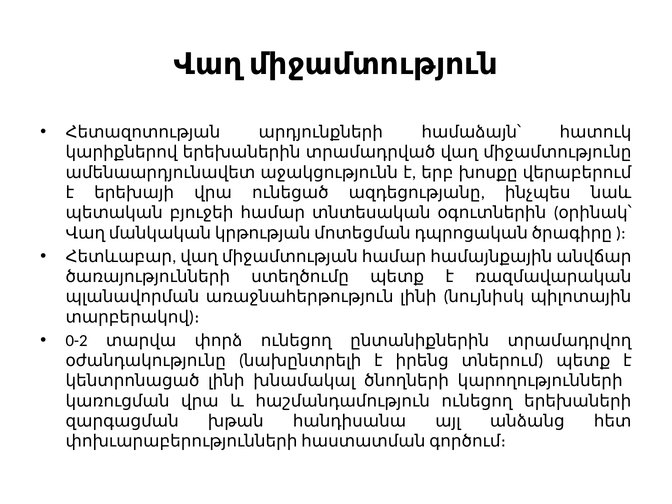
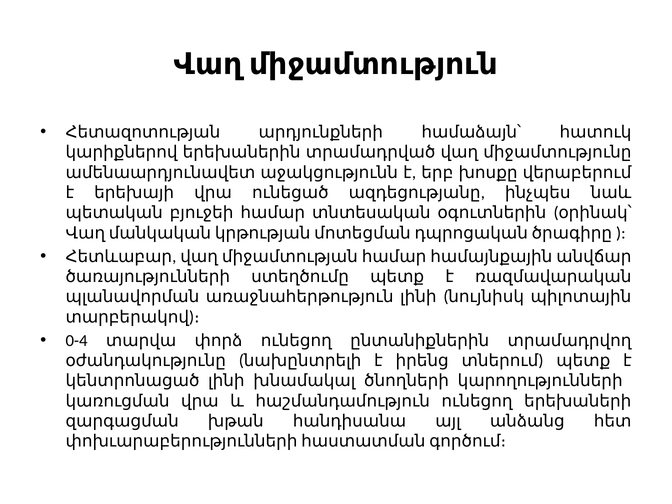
0-2: 0-2 -> 0-4 (77, 341)
